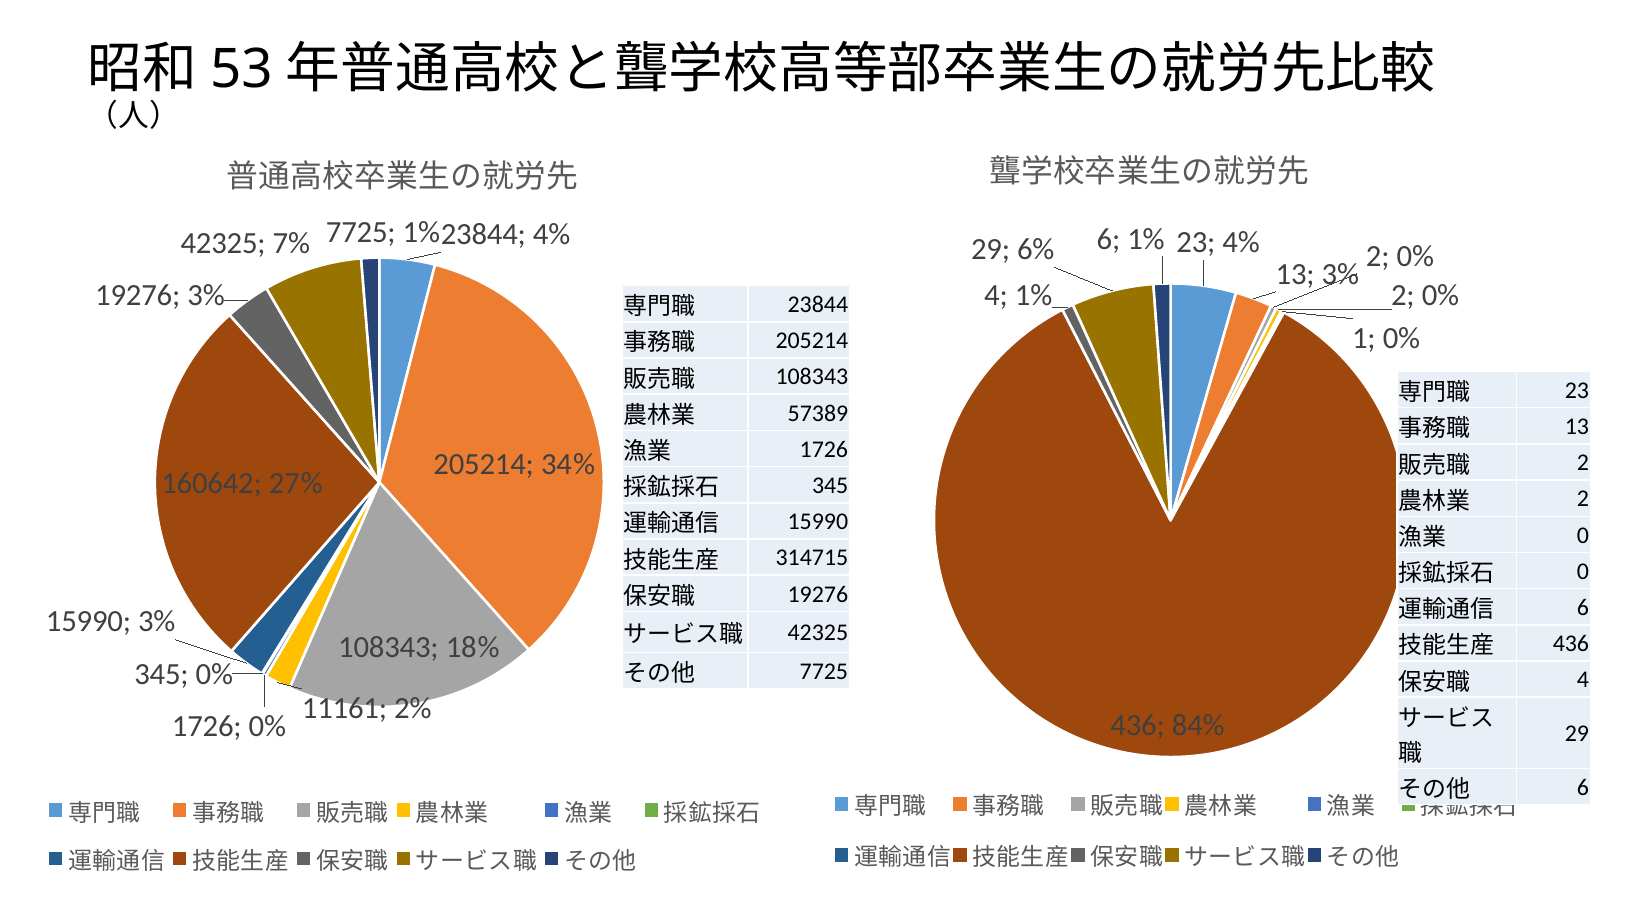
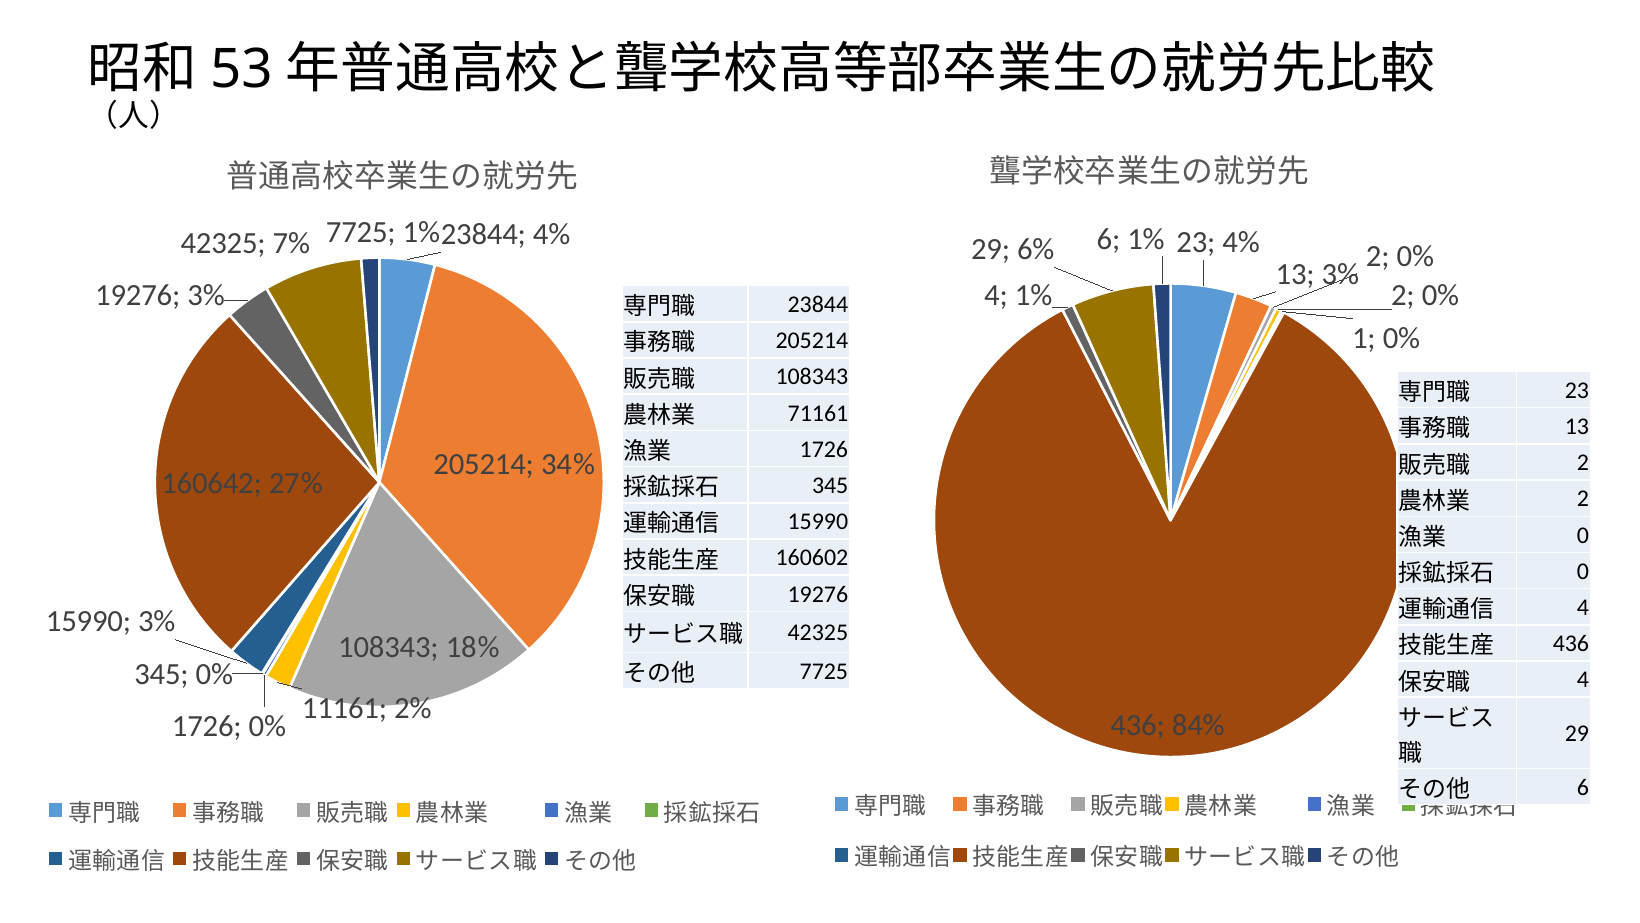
57389: 57389 -> 71161 (818, 413)
314715: 314715 -> 160602 (812, 558)
6: 6 -> 4 (1583, 607)
